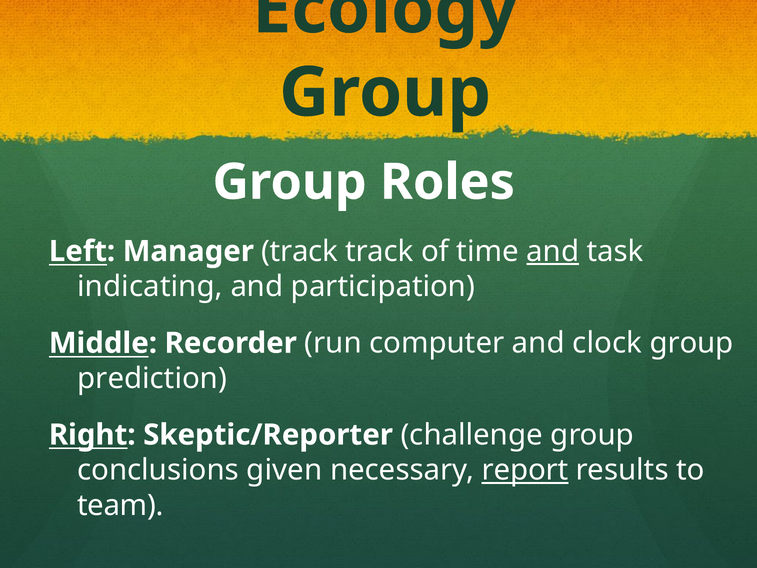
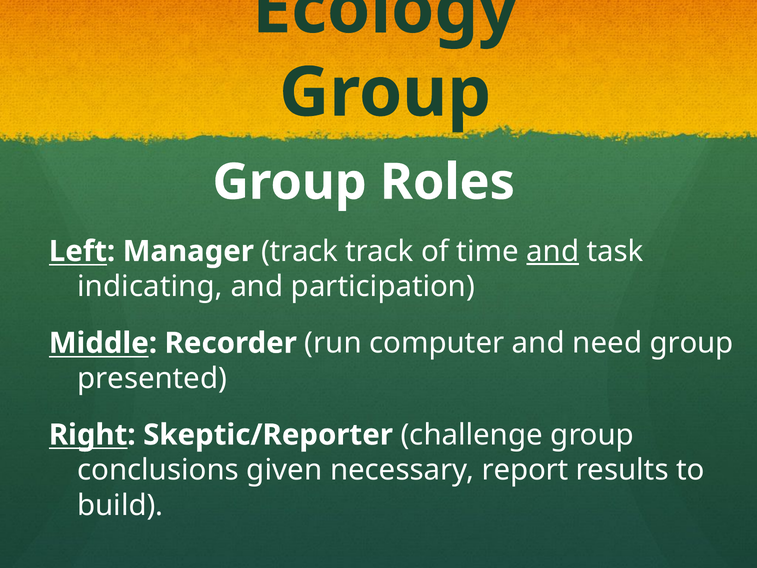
clock: clock -> need (607, 343)
prediction: prediction -> presented (152, 378)
report underline: present -> none (525, 470)
team: team -> build (120, 505)
